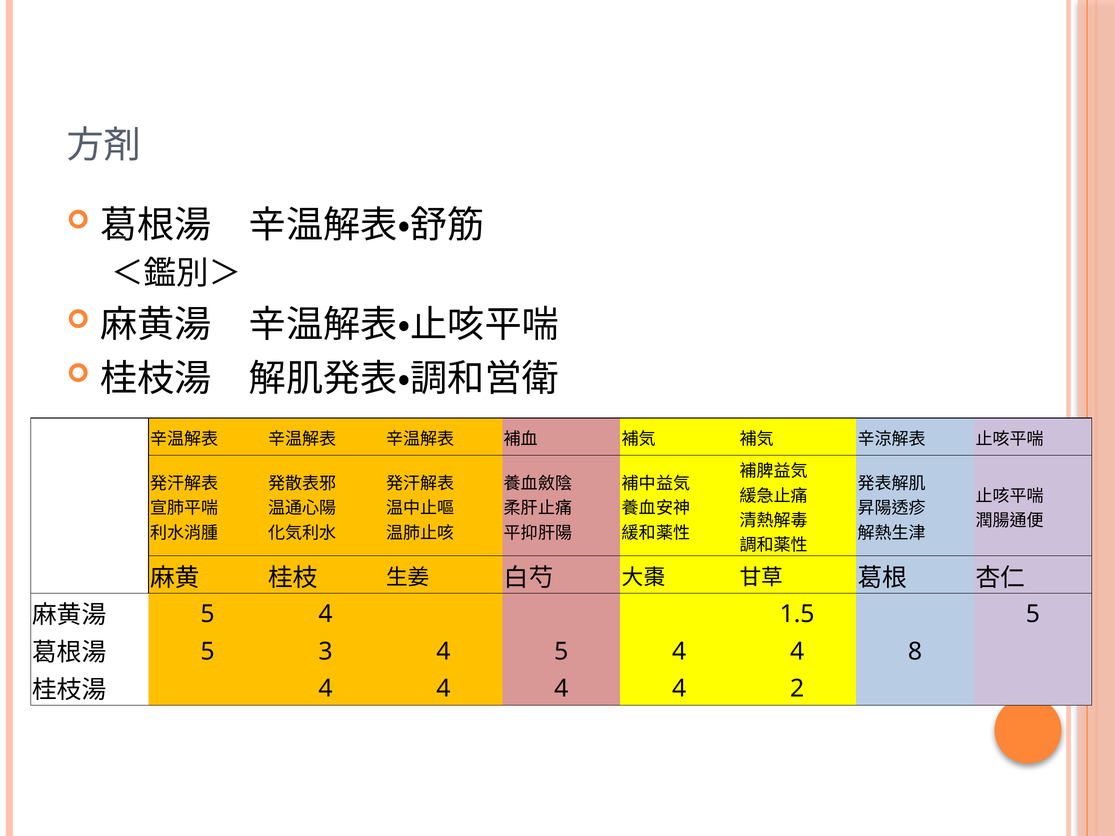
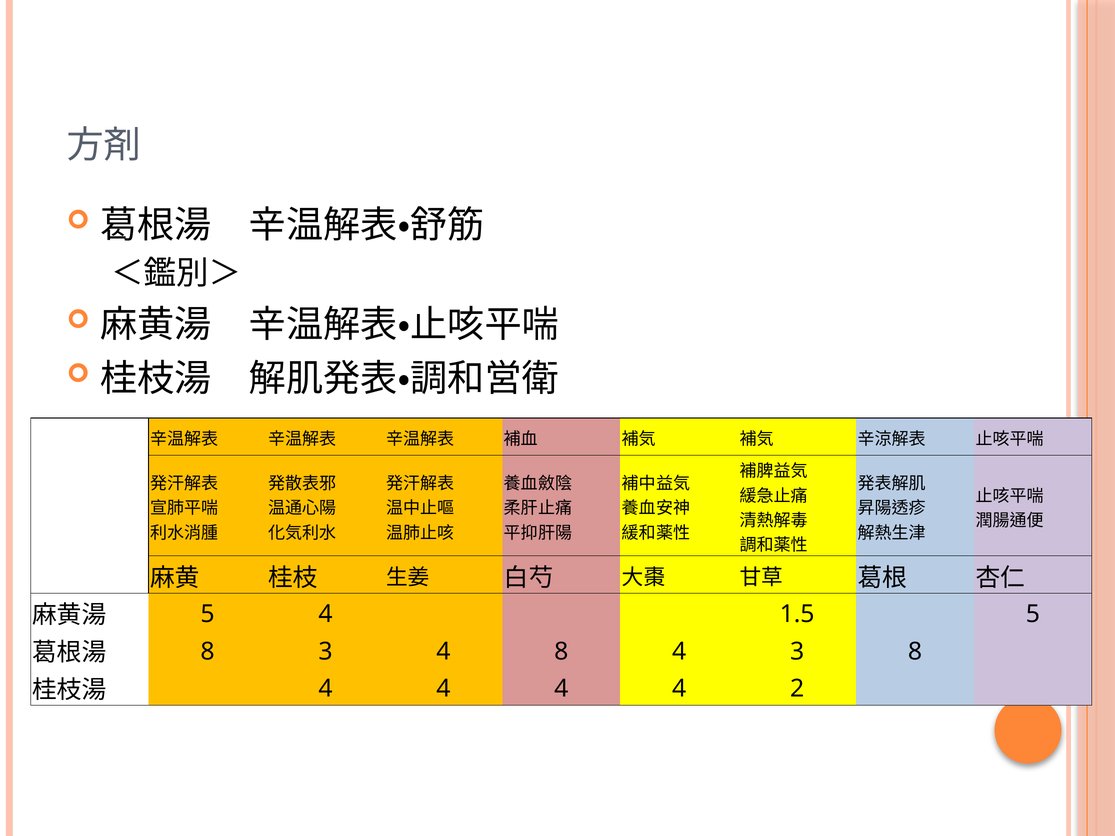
5: 5 -> 8 (208, 652)
4 5: 5 -> 8 (561, 652)
4: 4 -> 3 (797, 652)
